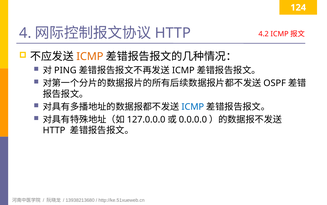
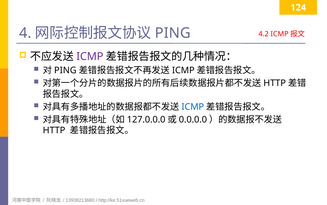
HTTP: HTTP -> PING (173, 33)
ICMP colour: orange -> purple (90, 56)
OSPF: OSPF -> HTTP (275, 83)
